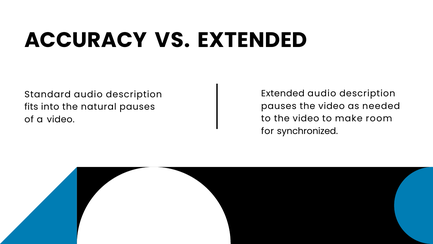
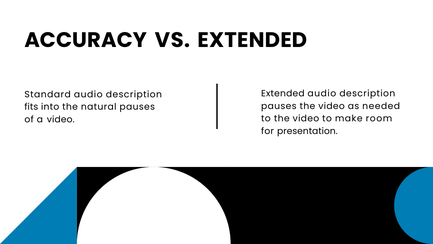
synchronized: synchronized -> presentation (307, 131)
